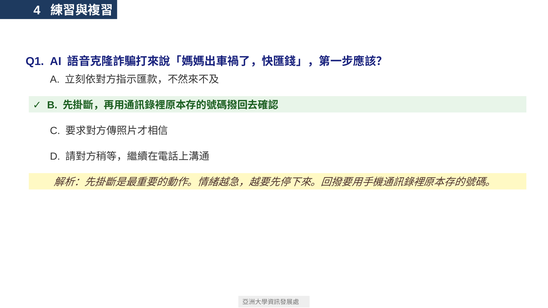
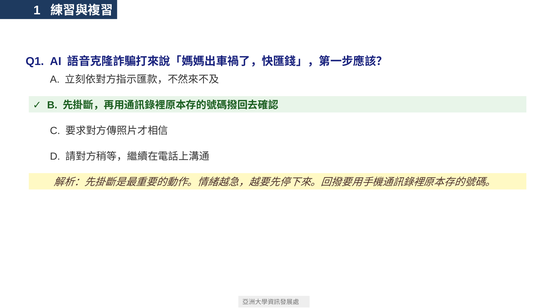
4: 4 -> 1 (37, 10)
